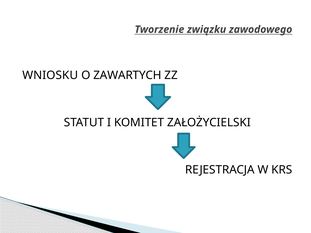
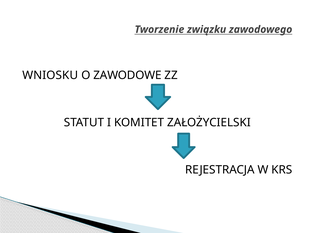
ZAWARTYCH: ZAWARTYCH -> ZAWODOWE (127, 75)
